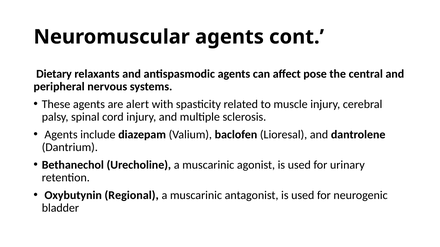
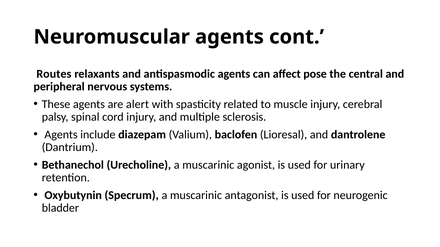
Dietary: Dietary -> Routes (54, 74)
Regional: Regional -> Specrum (132, 195)
